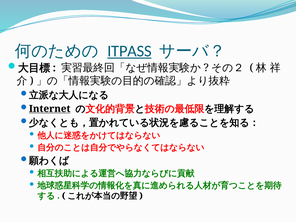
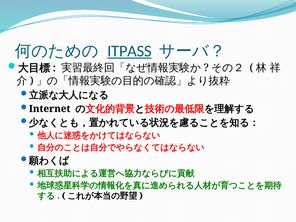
Internet underline: present -> none (50, 109)
